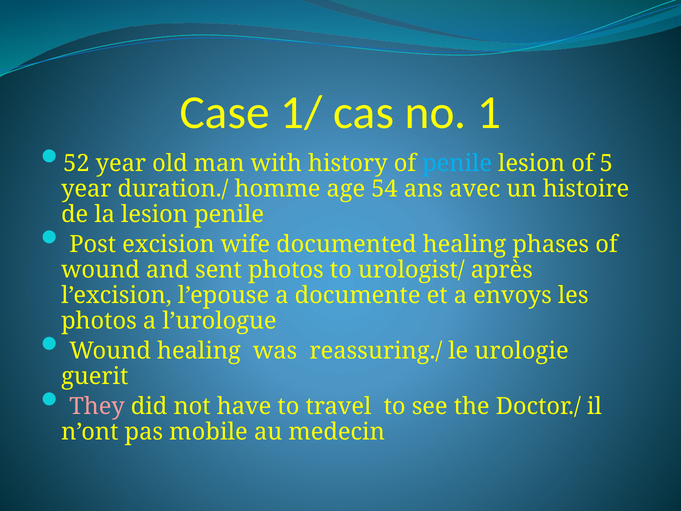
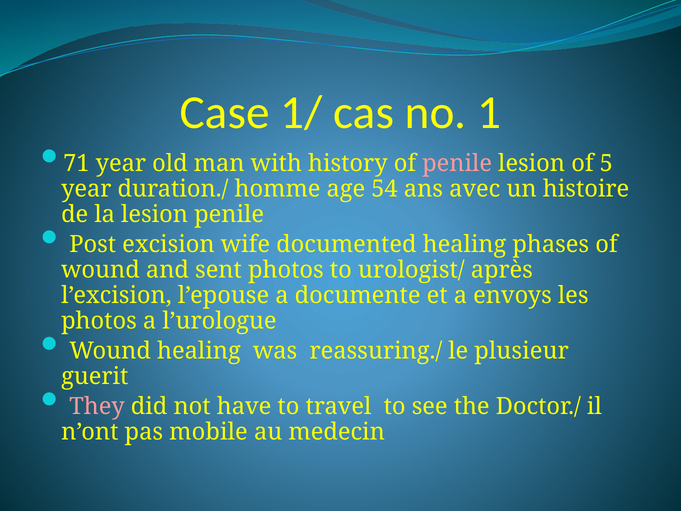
52: 52 -> 71 (76, 163)
penile colour: light blue -> pink (457, 163)
urologie: urologie -> plusieur (522, 351)
